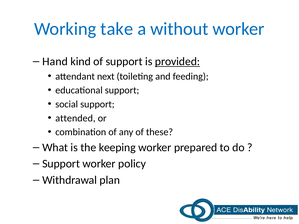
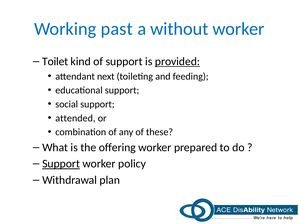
take: take -> past (117, 29)
Hand: Hand -> Toilet (55, 62)
keeping: keeping -> offering (117, 148)
Support underline: none -> present (61, 164)
